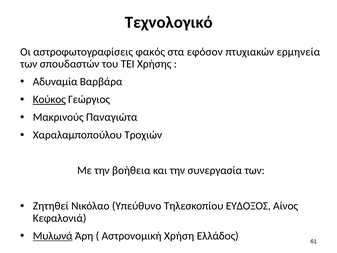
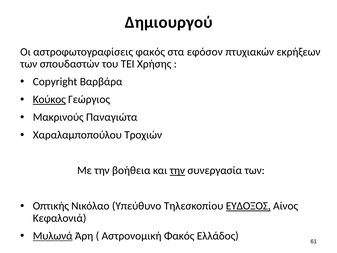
Τεχνολογικό: Τεχνολογικό -> Δημιουργού (169, 22)
ερμηνεία: ερμηνεία -> εκρήξεων (298, 52)
Αδυναμία: Αδυναμία -> Copyright (55, 82)
την underline: none -> present (177, 170)
Ζητηθεί: Ζητηθεί -> Οπτικής (51, 206)
ΕΥΔΟΞΟΣ underline: none -> present (248, 206)
Αστρονομική Χρήση: Χρήση -> Φακός (179, 236)
